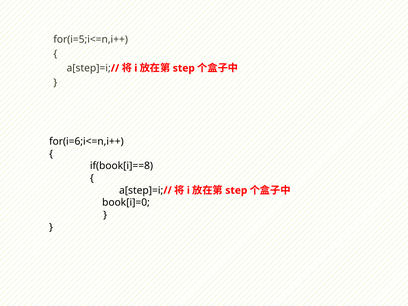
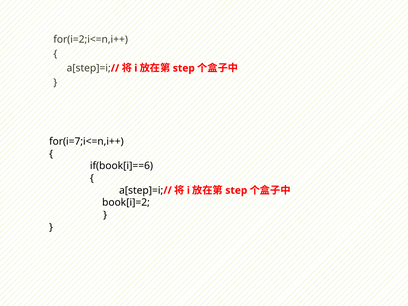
for(i=5;i<=n,i++: for(i=5;i<=n,i++ -> for(i=2;i<=n,i++ (91, 40)
for(i=6;i<=n,i++: for(i=6;i<=n,i++ -> for(i=7;i<=n,i++ (86, 141)
if(book[i]==8: if(book[i]==8 -> if(book[i]==6 (121, 166)
book[i]=0: book[i]=0 -> book[i]=2 (126, 203)
